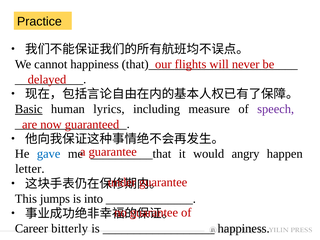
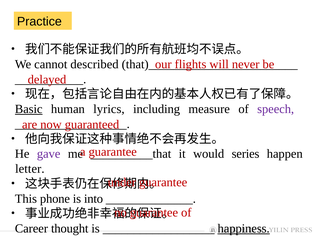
cannot happiness: happiness -> described (95, 64)
gave colour: blue -> purple (49, 154)
angry: angry -> series (246, 154)
jumps: jumps -> phone (55, 199)
bitterly: bitterly -> thought (70, 229)
happiness underline: none -> present (244, 229)
